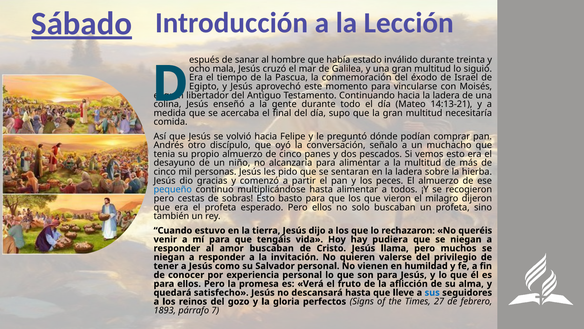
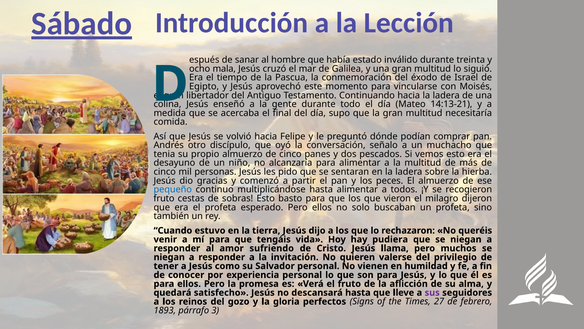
pero: pero -> fruto (164, 198)
amor buscaban: buscaban -> sufriendo (272, 248)
sus colour: blue -> purple (432, 292)
7: 7 -> 3 (215, 310)
